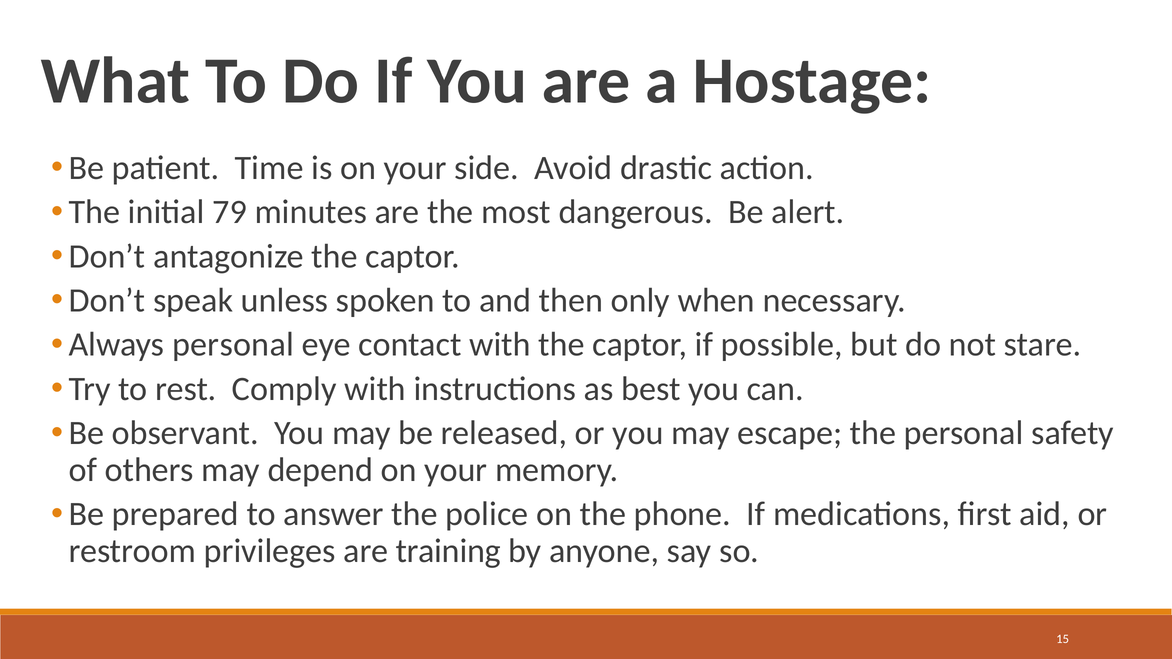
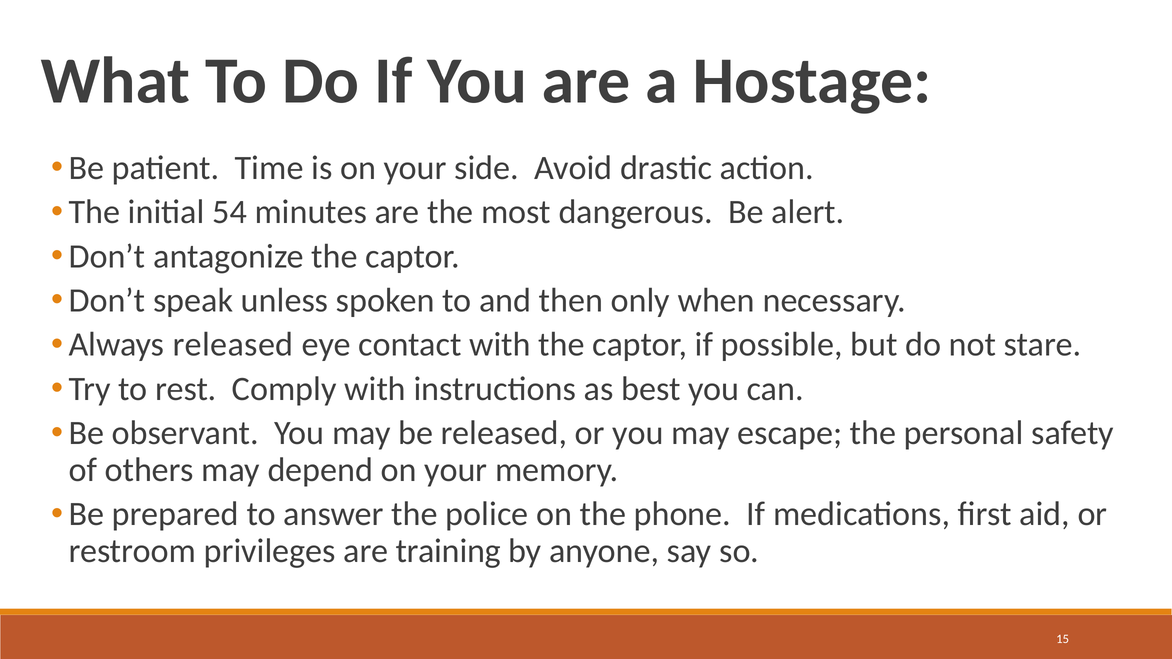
79: 79 -> 54 (230, 212)
Always personal: personal -> released (233, 345)
